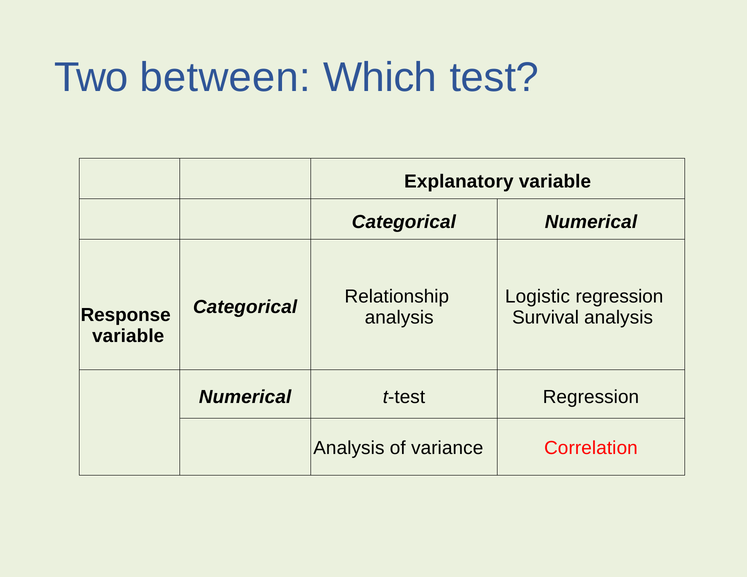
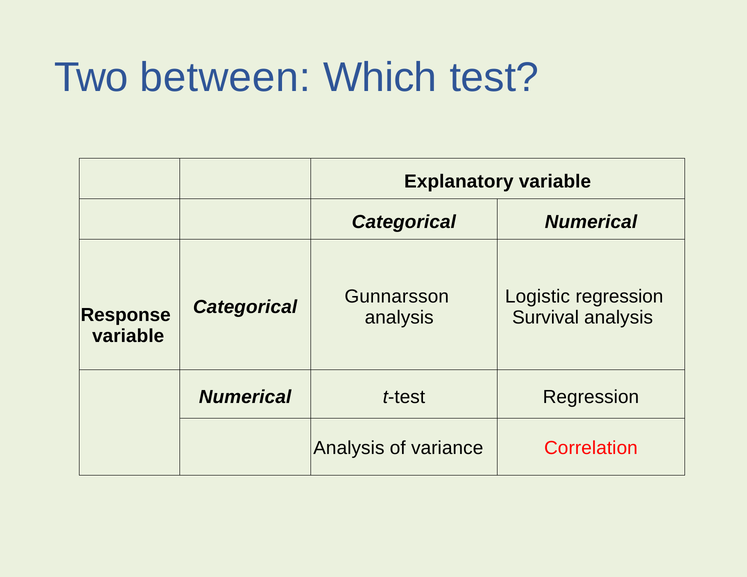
Relationship: Relationship -> Gunnarsson (397, 297)
